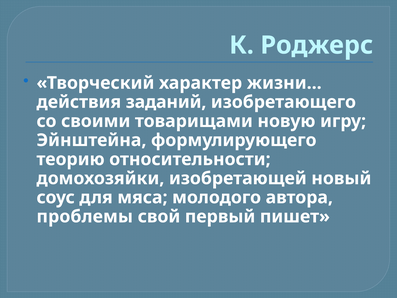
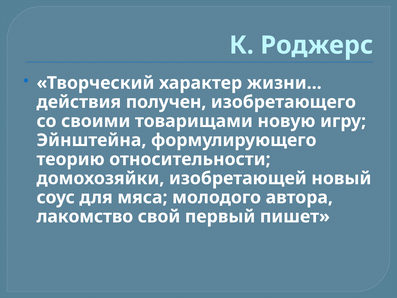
заданий: заданий -> получен (166, 102)
проблемы: проблемы -> лакомство (85, 216)
